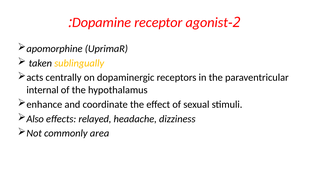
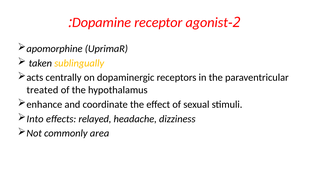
internal: internal -> treated (42, 90)
Also: Also -> Into (35, 119)
